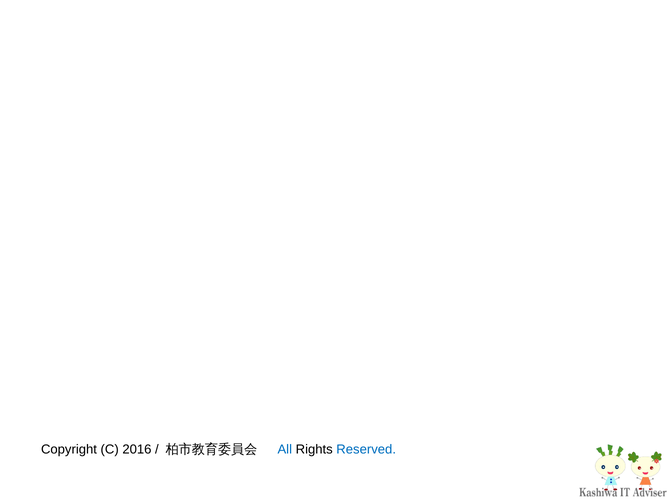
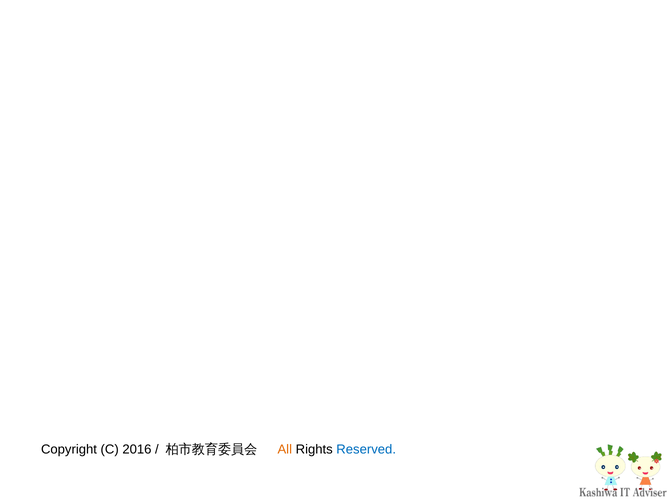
All colour: blue -> orange (285, 449)
